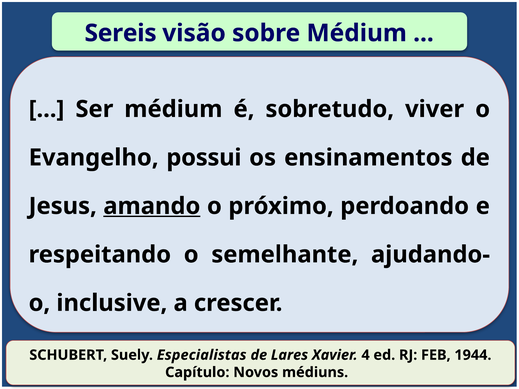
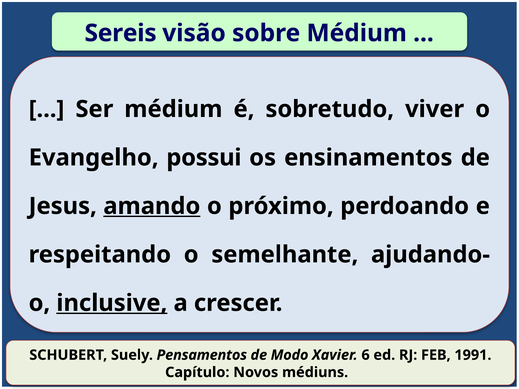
inclusive underline: none -> present (112, 303)
Especialistas: Especialistas -> Pensamentos (202, 355)
Lares: Lares -> Modo (290, 355)
4: 4 -> 6 (366, 355)
1944: 1944 -> 1991 (473, 355)
